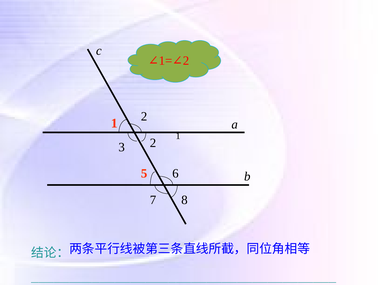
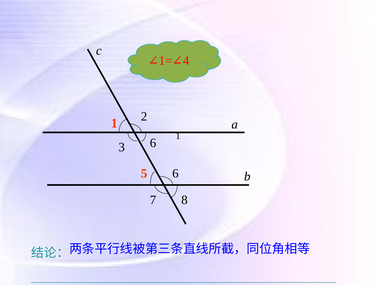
2: 2 -> 4 (186, 61)
3 2: 2 -> 6 (153, 143)
